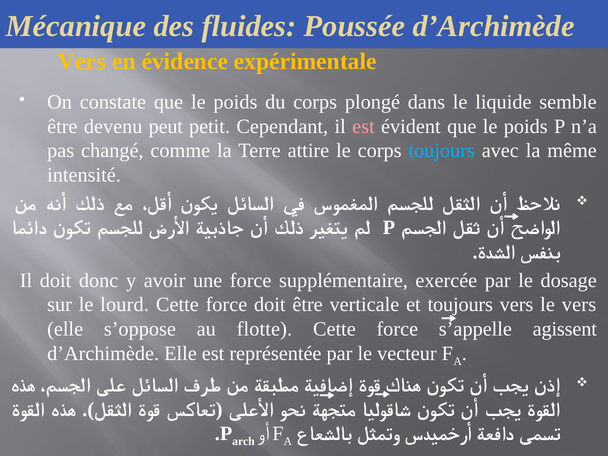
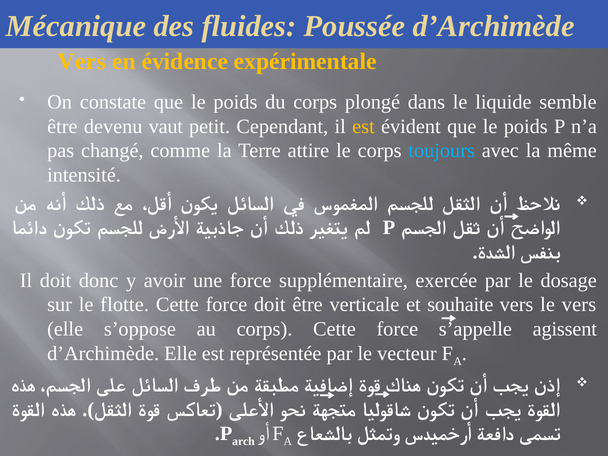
peut: peut -> vaut (166, 126)
est colour: pink -> yellow (363, 126)
lourd: lourd -> flotte (125, 305)
et toujours: toujours -> souhaite (460, 305)
au flotte: flotte -> corps (264, 329)
